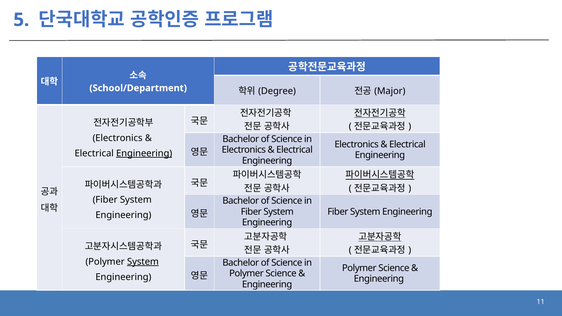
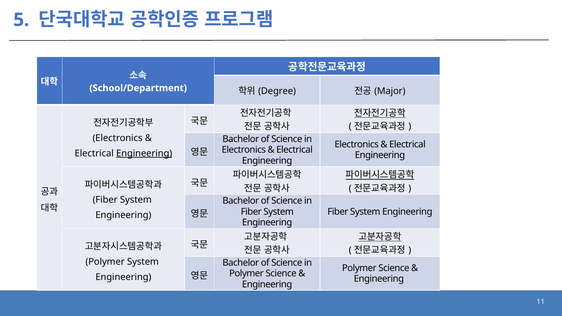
System underline: present -> none (143, 262)
